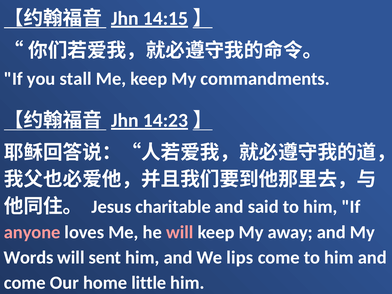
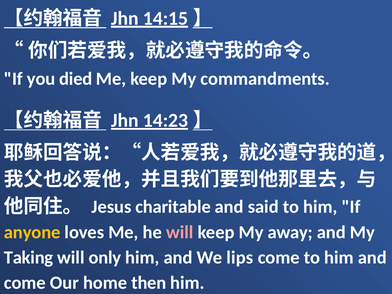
stall: stall -> died (76, 79)
anyone colour: pink -> yellow (32, 232)
Words: Words -> Taking (29, 258)
sent: sent -> only (105, 258)
little: little -> then (149, 283)
